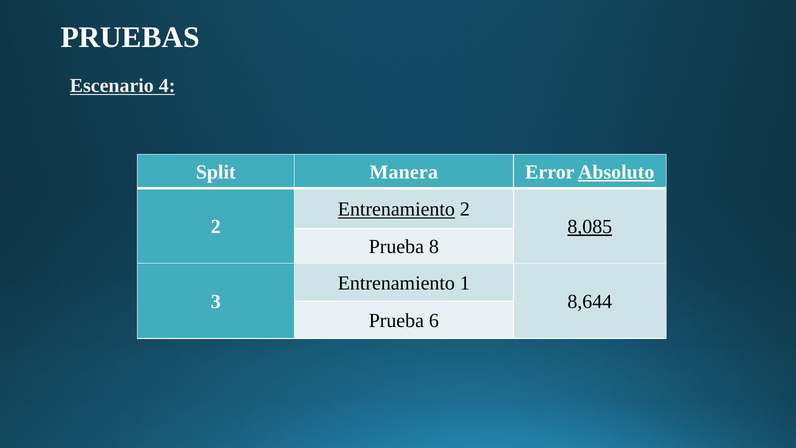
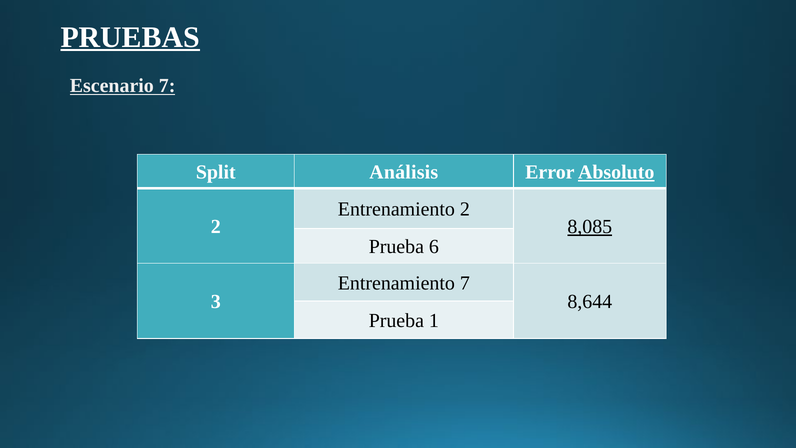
PRUEBAS underline: none -> present (130, 37)
Escenario 4: 4 -> 7 (167, 86)
Manera: Manera -> Análisis (404, 172)
Entrenamiento underline: present -> none (396, 209)
8: 8 -> 6 (434, 247)
Entrenamiento 1: 1 -> 7 (465, 283)
6: 6 -> 1 (434, 320)
